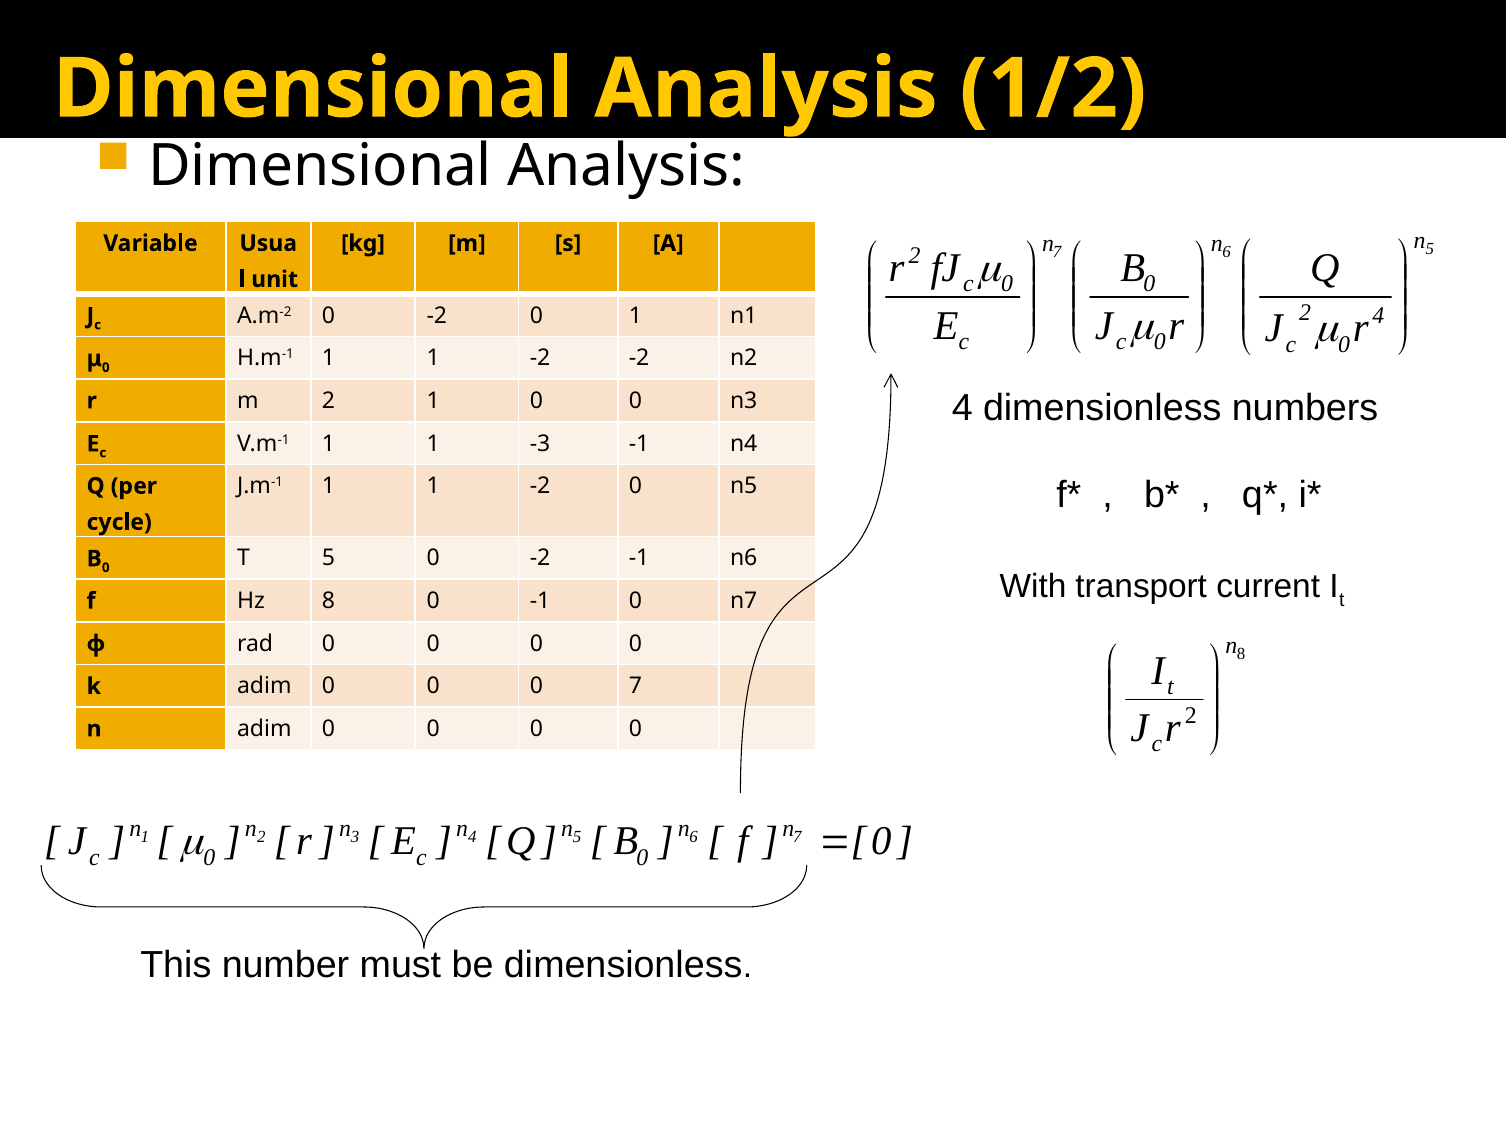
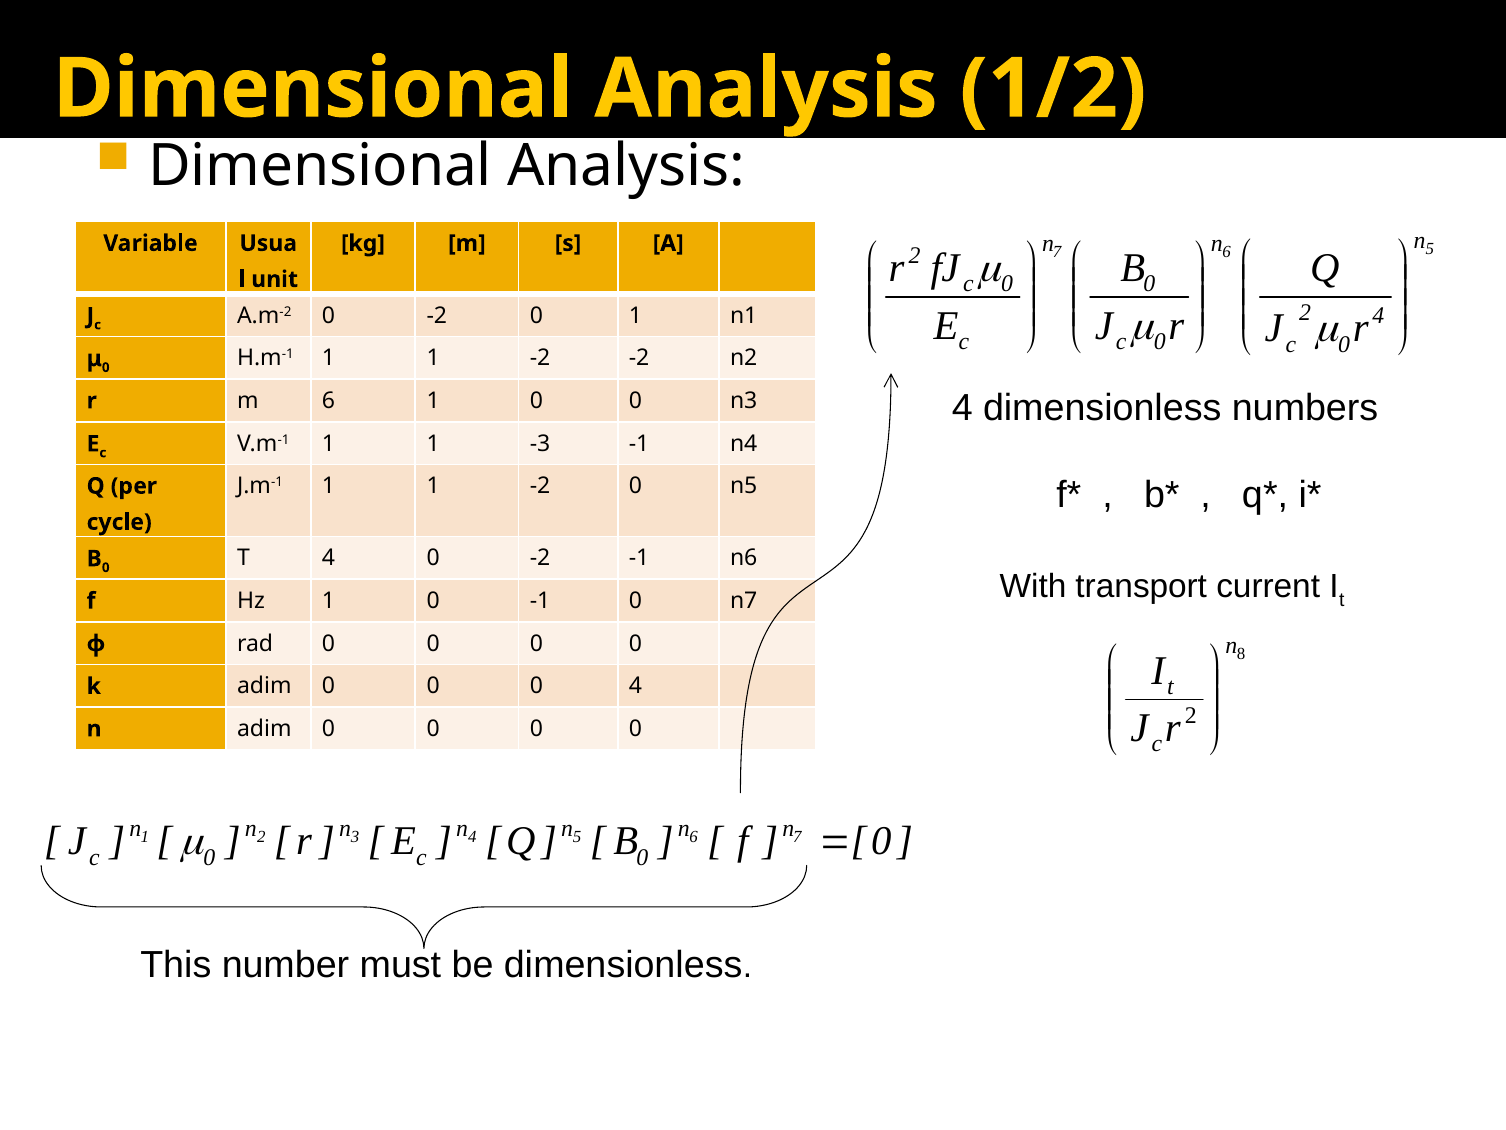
m 2: 2 -> 6 (329, 401)
T 5: 5 -> 4 (329, 558)
Hz 8: 8 -> 1 (329, 601)
0 7: 7 -> 4 (635, 686)
